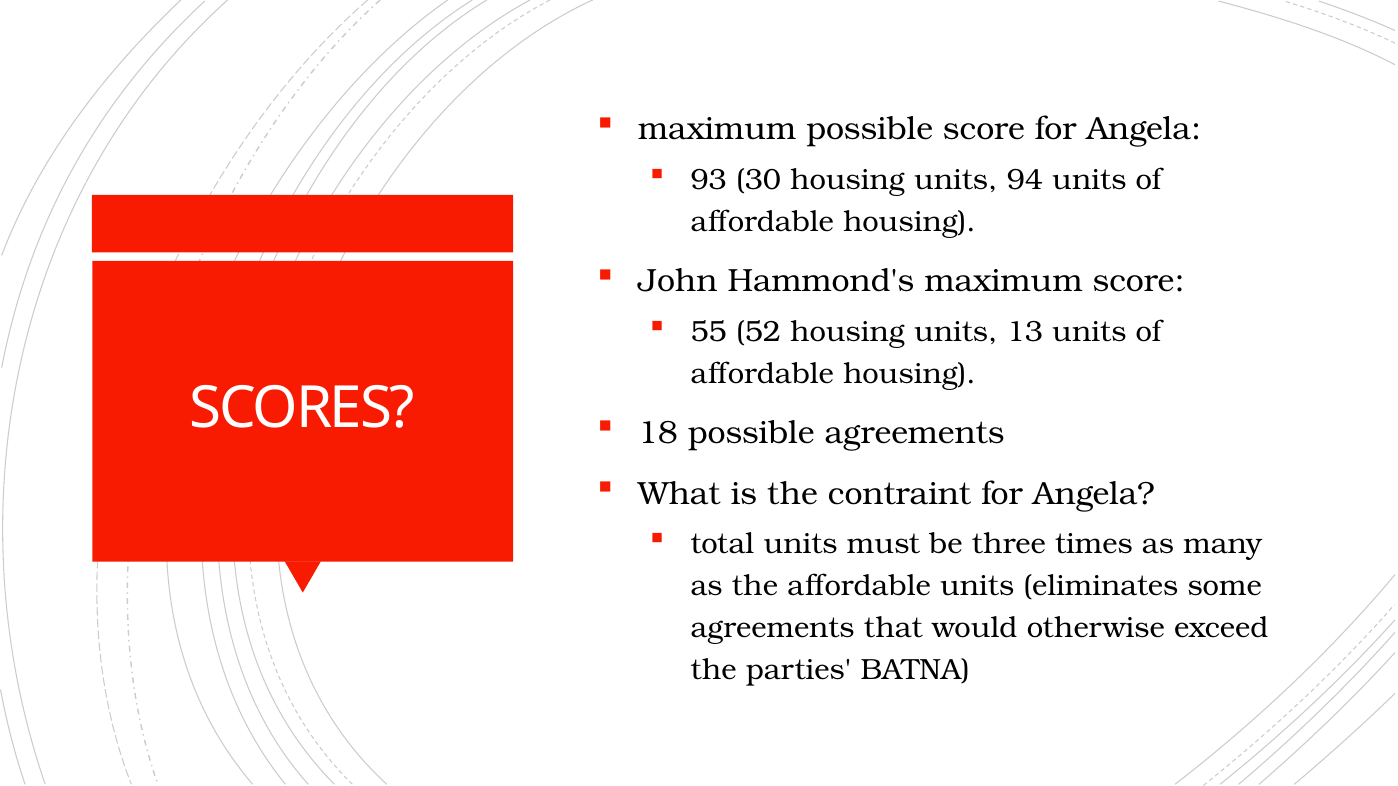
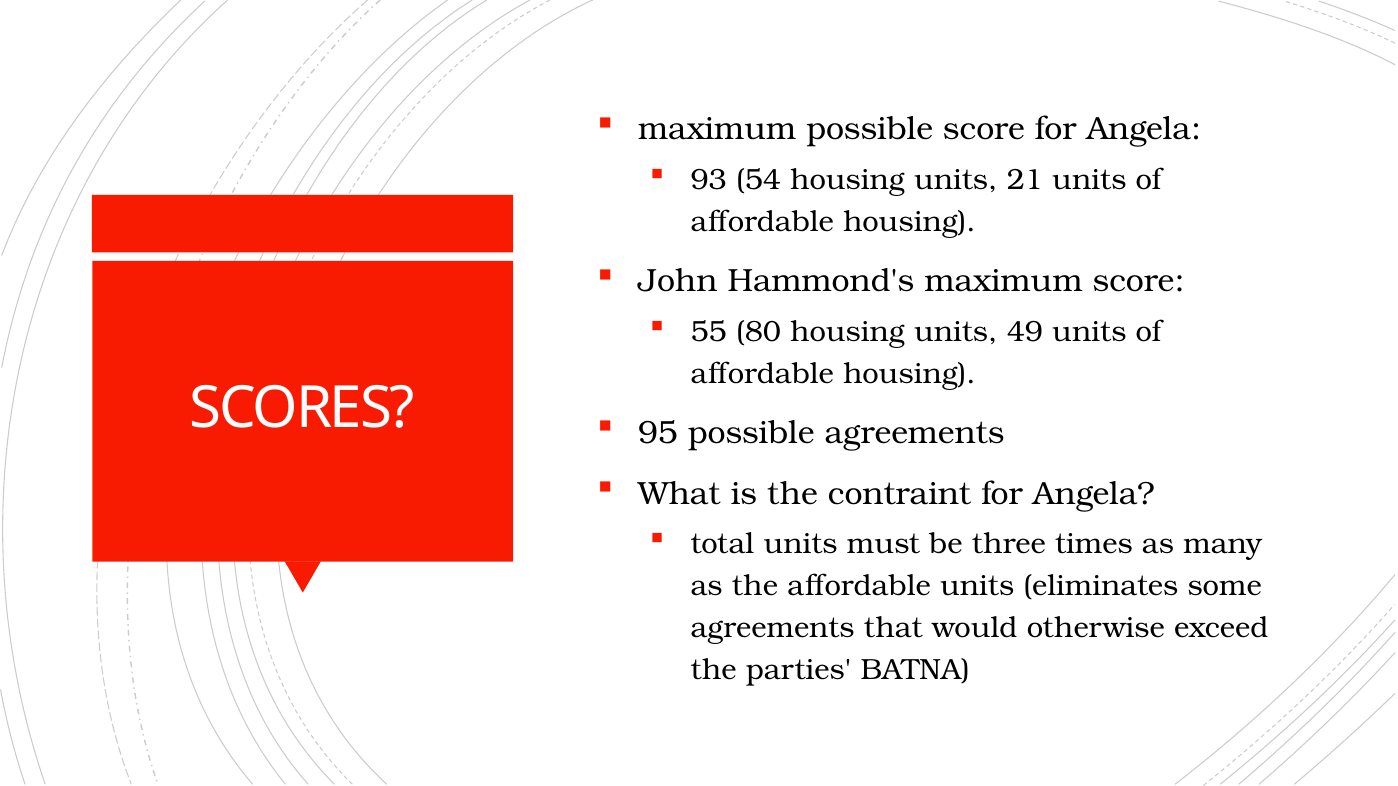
30: 30 -> 54 (759, 180)
94: 94 -> 21 (1025, 180)
52: 52 -> 80 (759, 332)
13: 13 -> 49 (1025, 332)
18: 18 -> 95 (658, 433)
